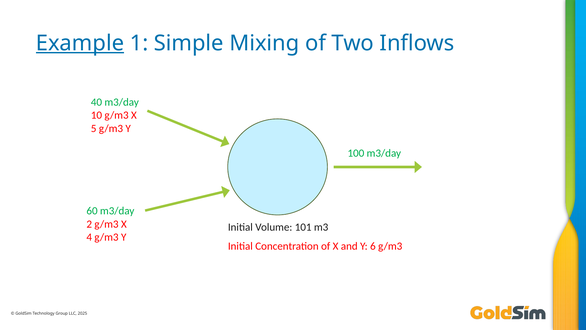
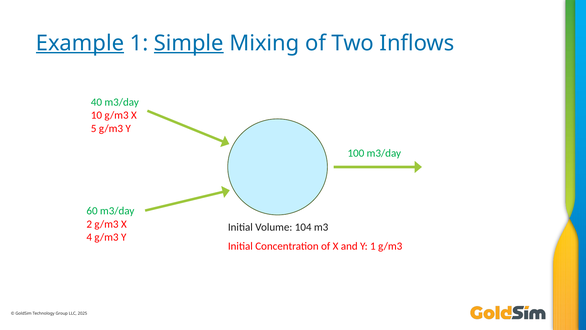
Simple underline: none -> present (189, 43)
101: 101 -> 104 (303, 227)
Y 6: 6 -> 1 (373, 246)
